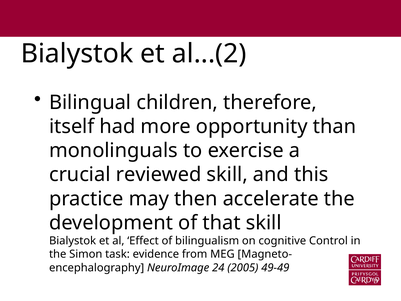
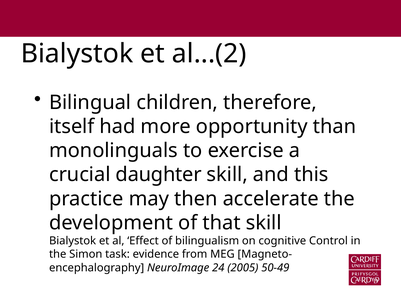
reviewed: reviewed -> daughter (159, 174)
49-49: 49-49 -> 50-49 (275, 267)
